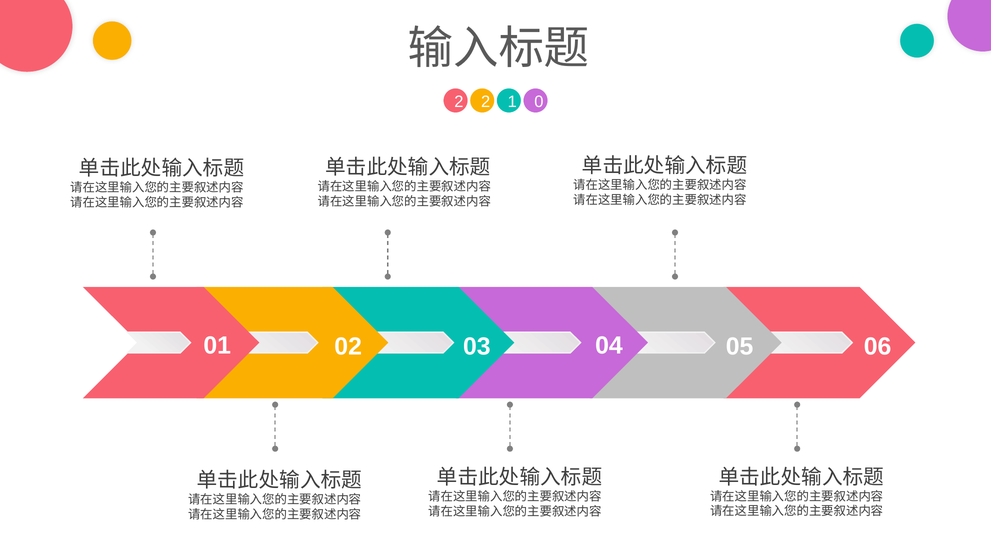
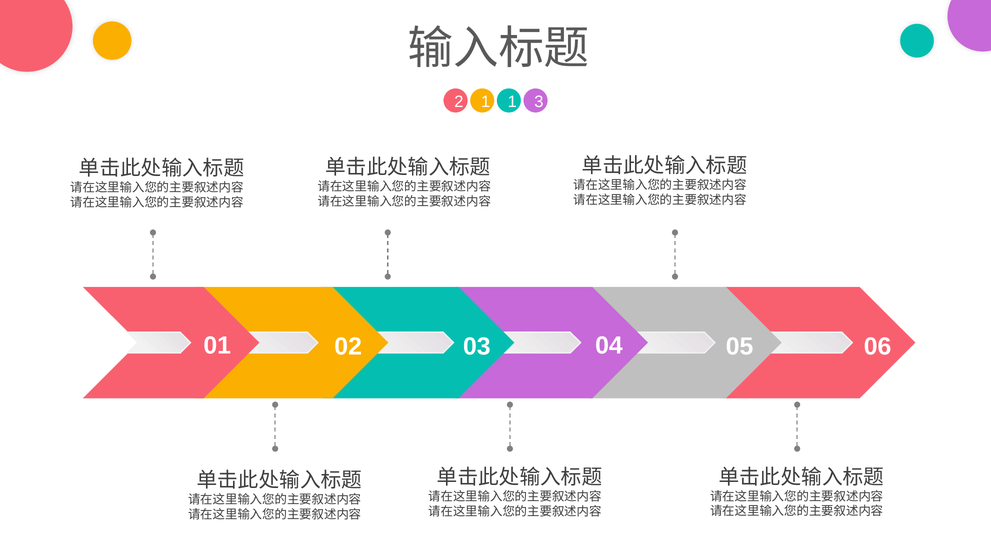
2 2: 2 -> 1 (486, 102)
0: 0 -> 3 (539, 102)
